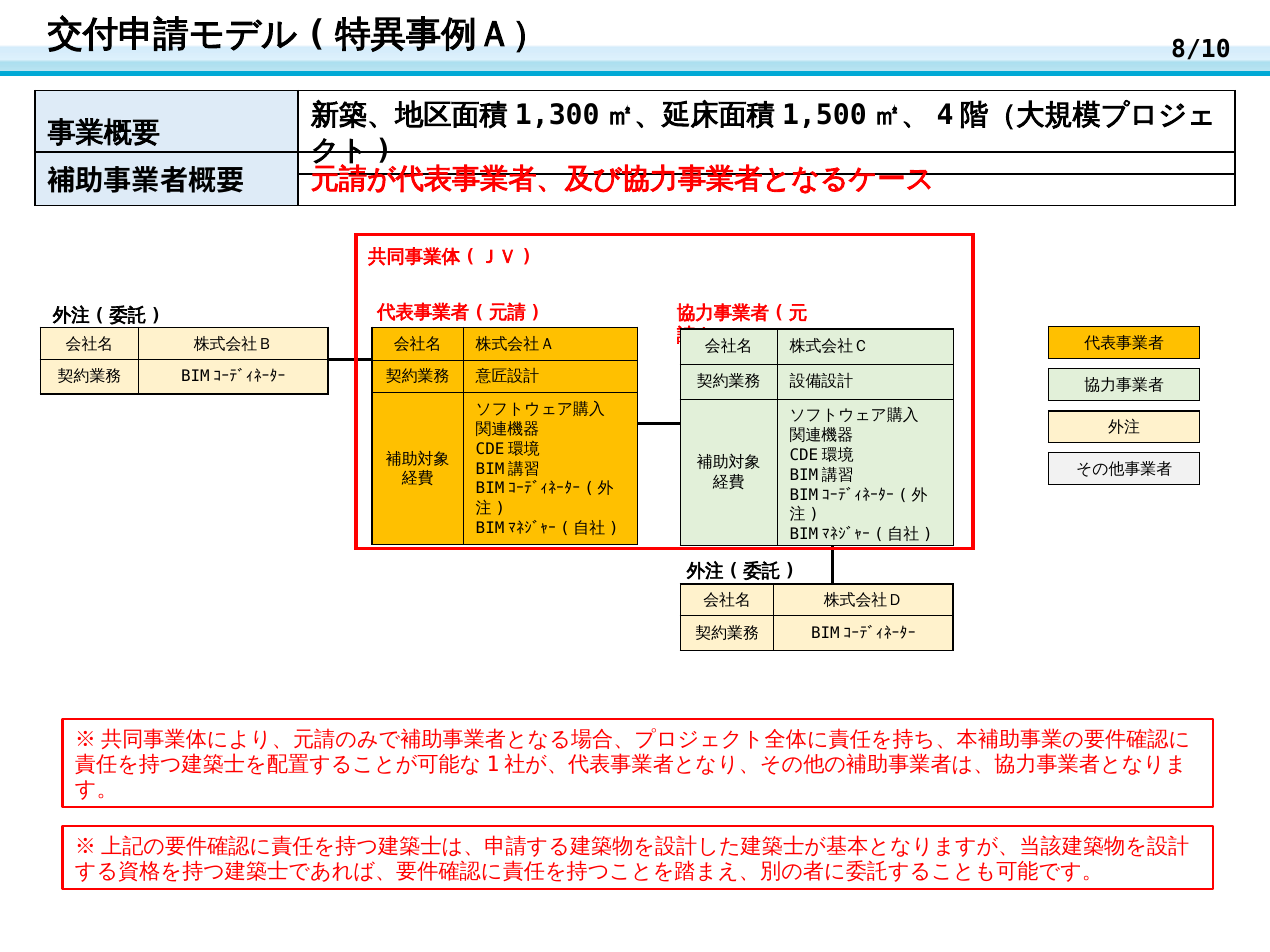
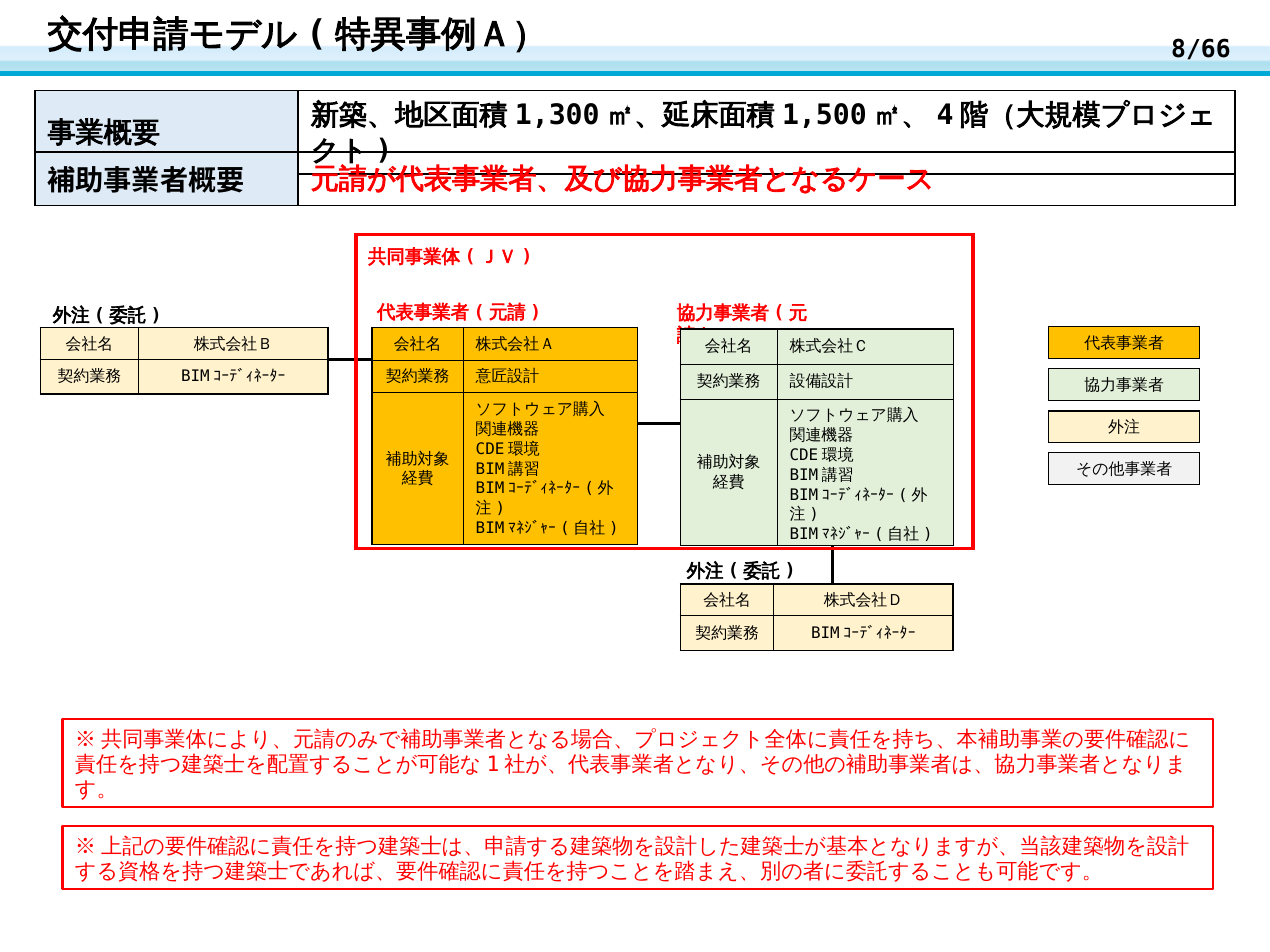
8/10: 8/10 -> 8/66 (1201, 49)
